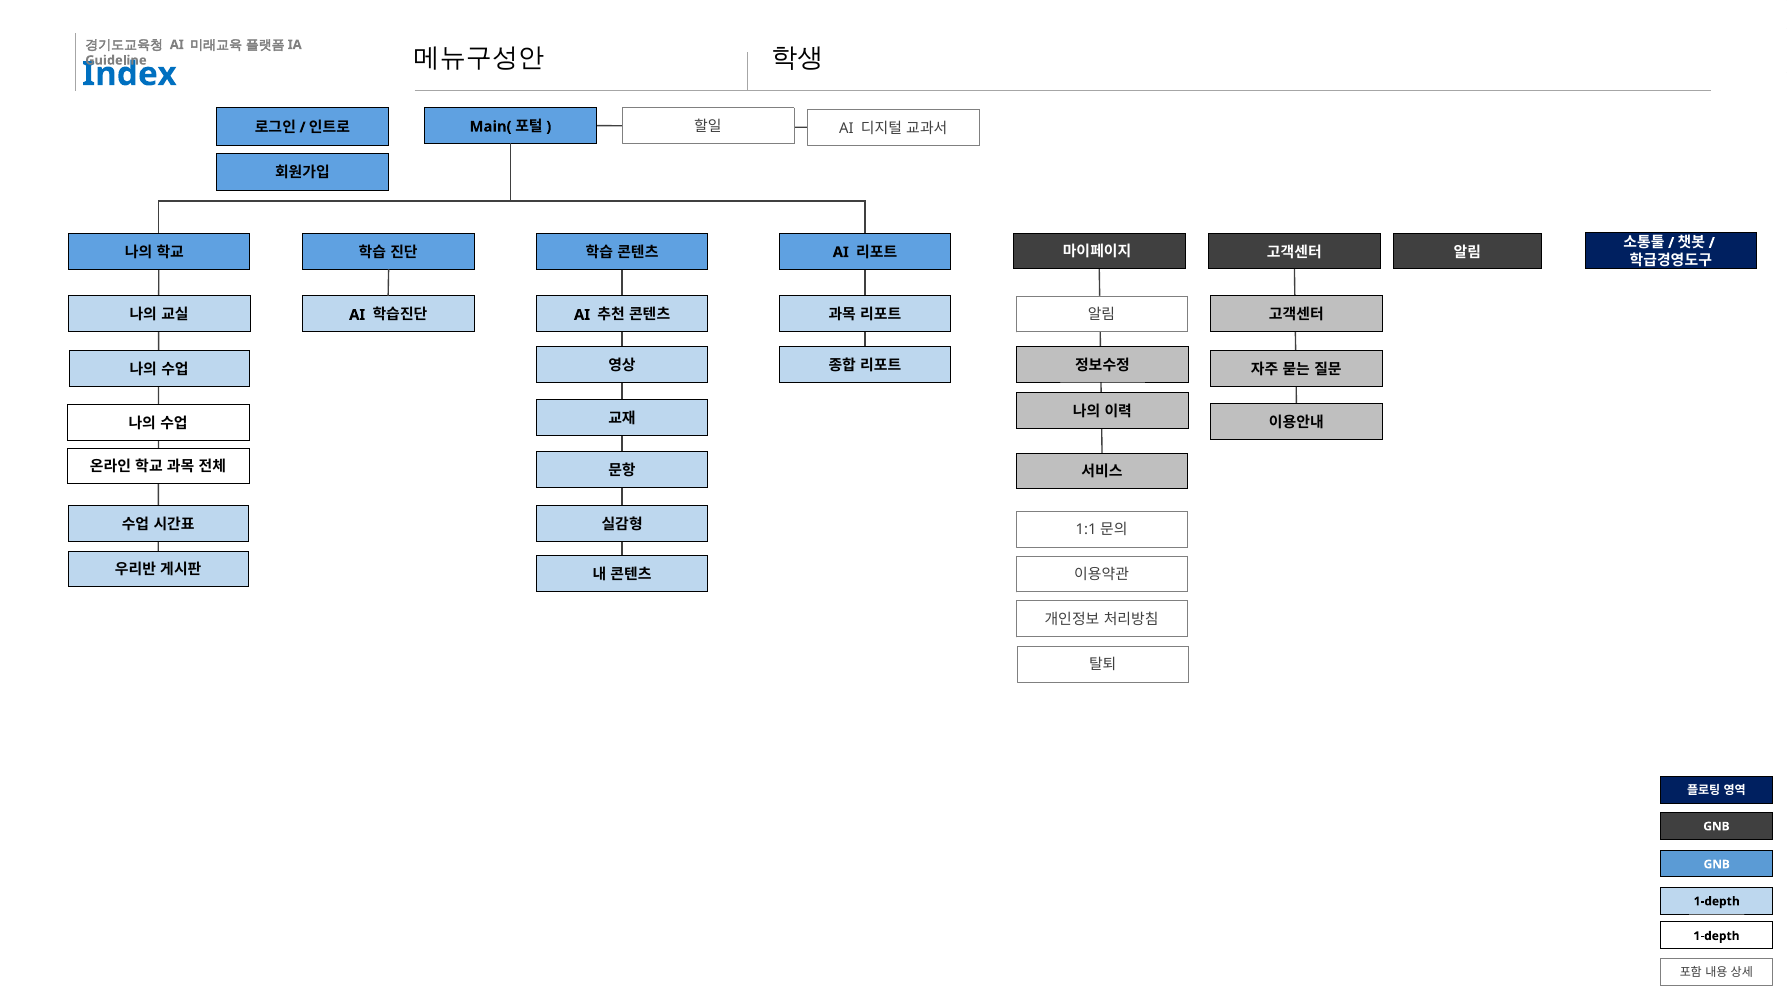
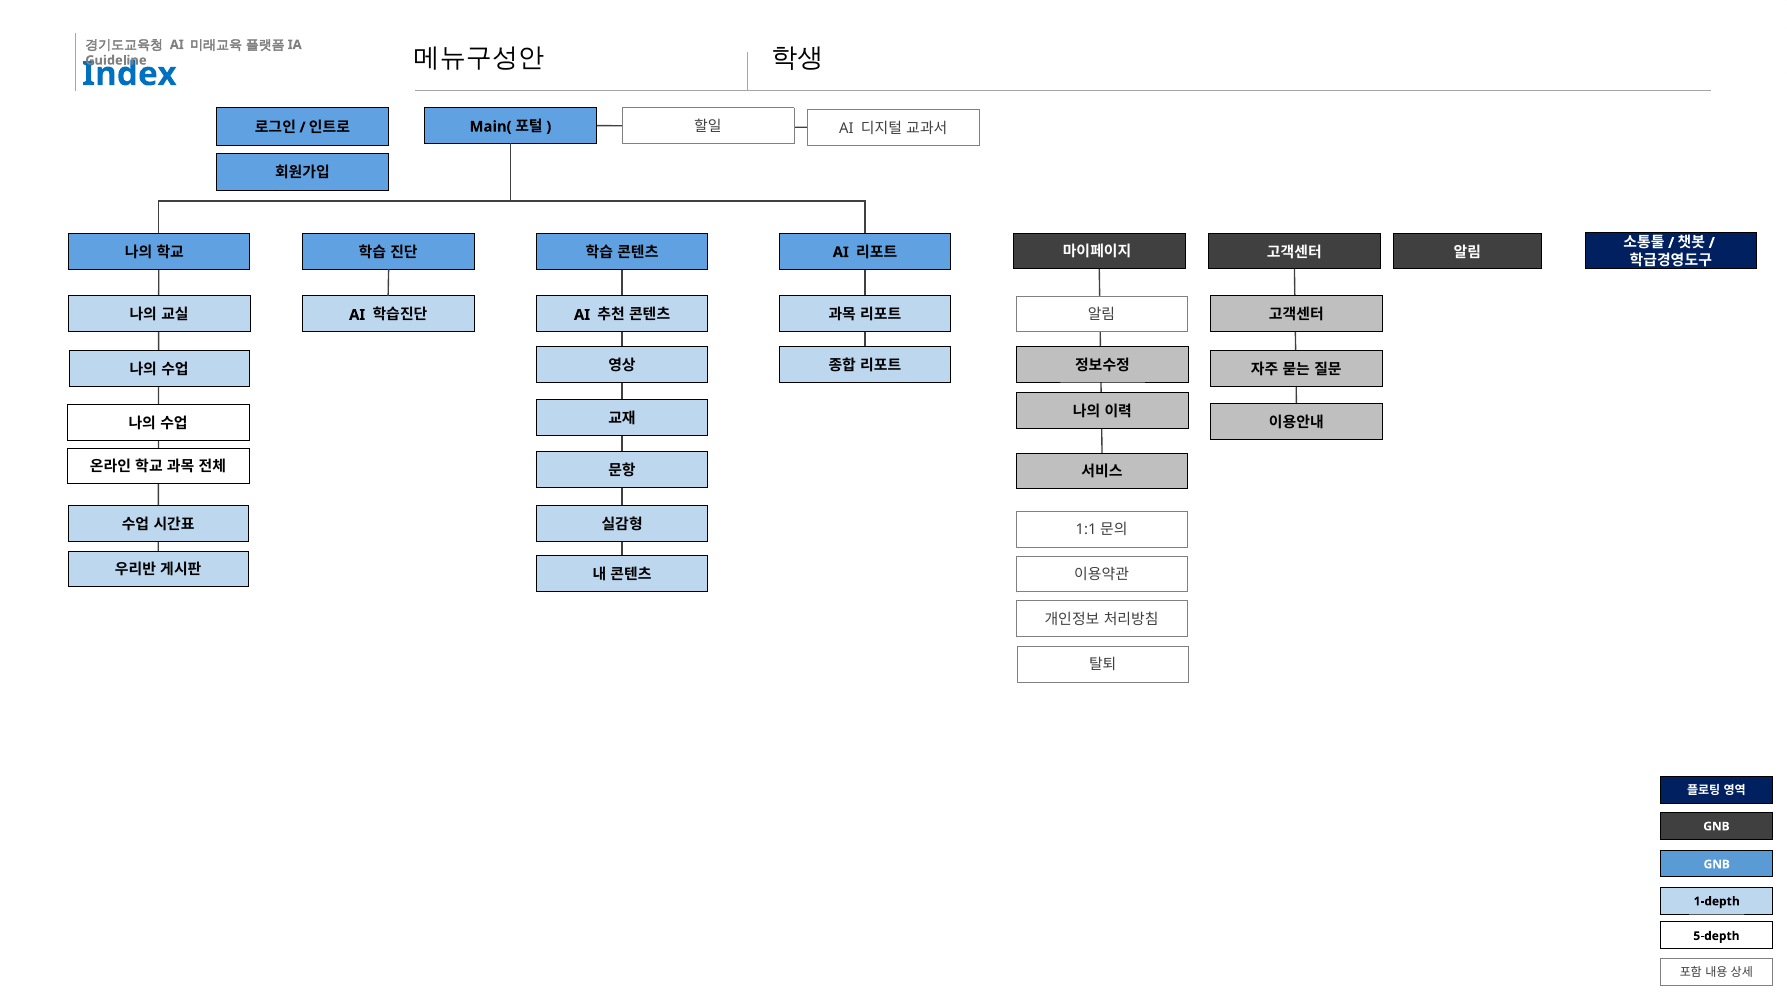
1-depth: 1-depth -> 5-depth (1716, 936)
